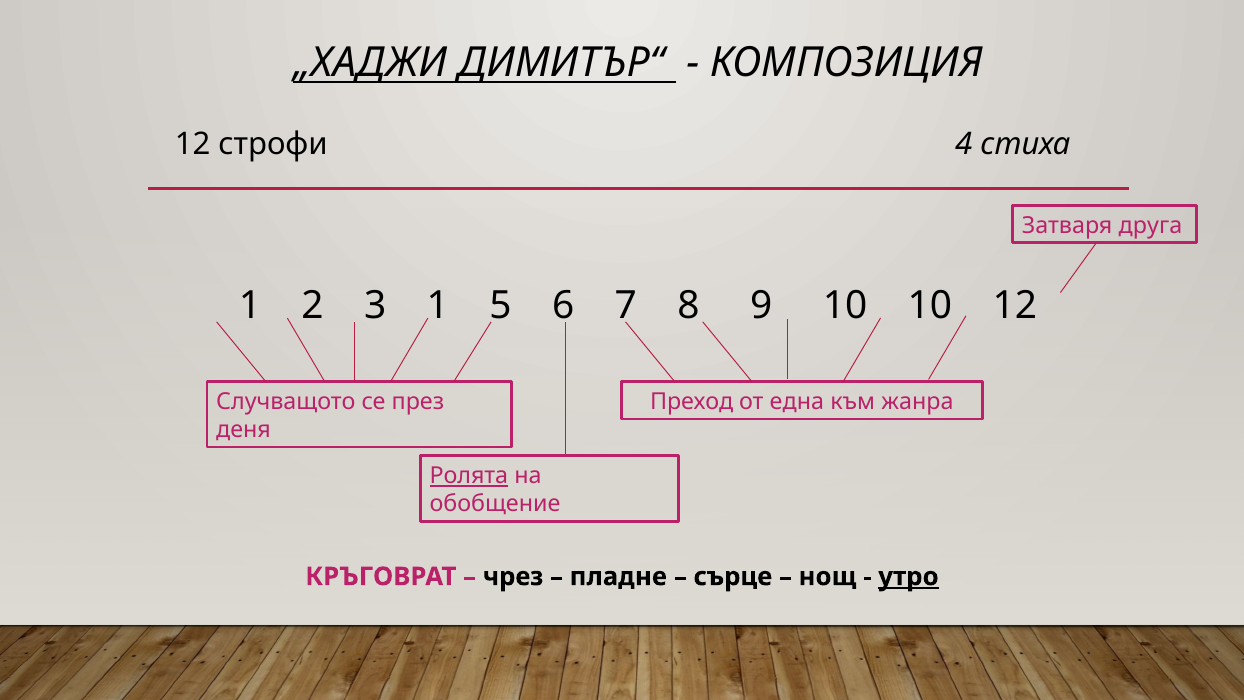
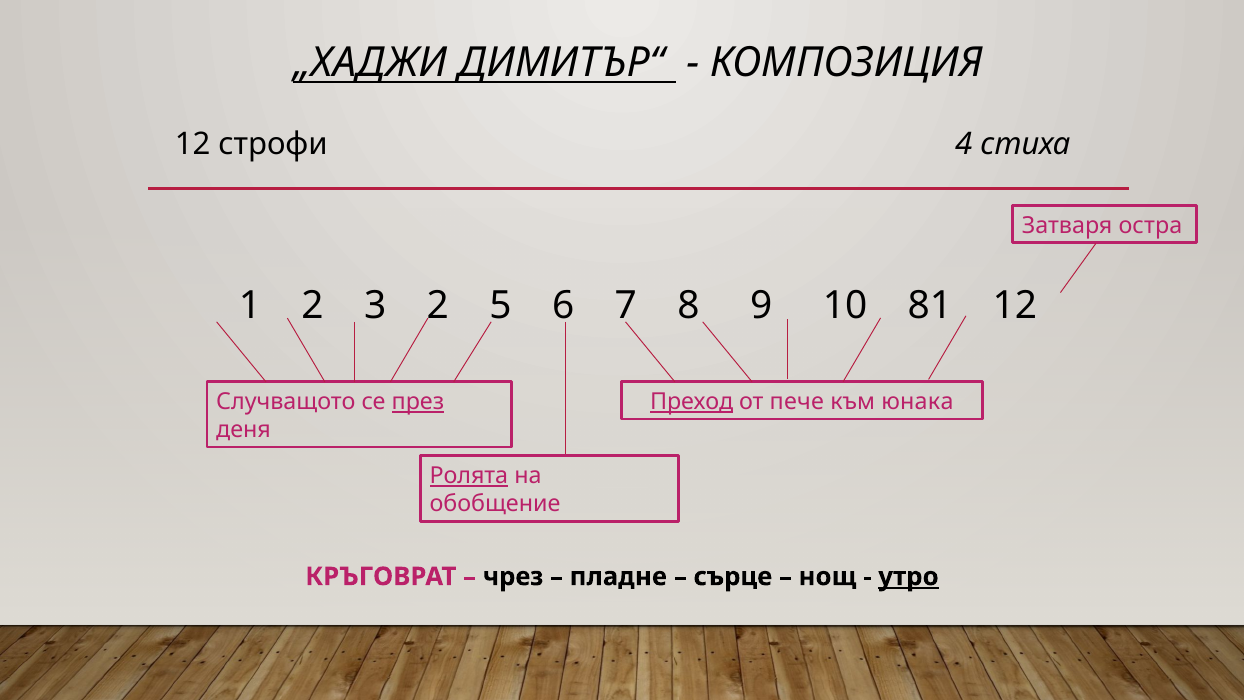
друга: друга -> остра (1150, 226)
3 1: 1 -> 2 (438, 305)
10 10: 10 -> 81 (930, 305)
през underline: none -> present (418, 402)
Преход underline: none -> present (692, 402)
една: една -> пече (797, 402)
жанра: жанра -> юнака (917, 402)
